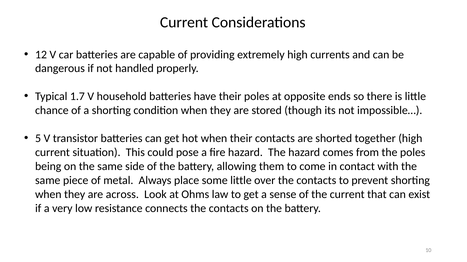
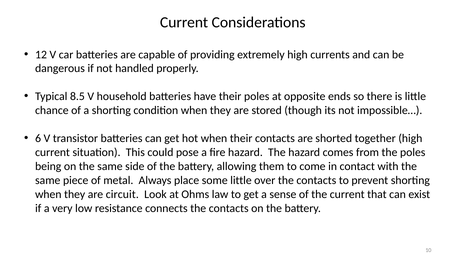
1.7: 1.7 -> 8.5 (77, 97)
5: 5 -> 6 (38, 139)
across: across -> circuit (122, 195)
